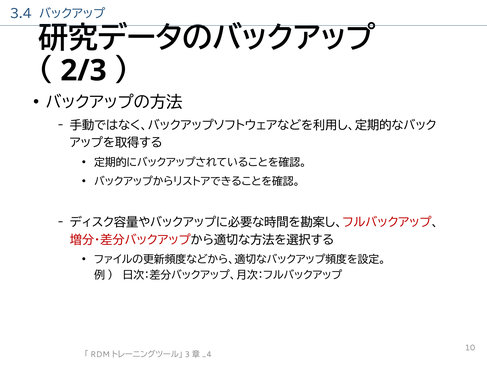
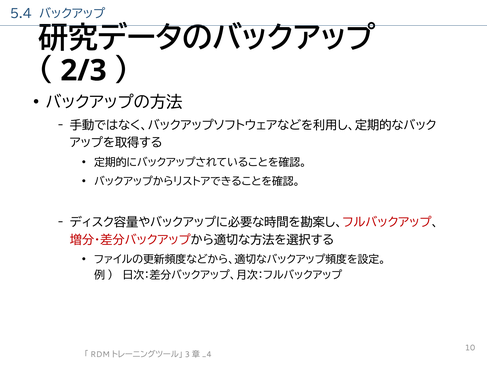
3.4: 3.4 -> 5.4 (21, 14)
